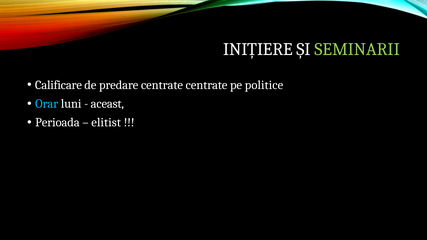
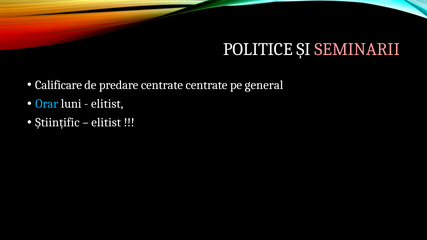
INIȚIERE: INIȚIERE -> POLITICE (258, 49)
SEMINARII colour: light green -> pink (357, 49)
politice: politice -> general (264, 85)
aceast: aceast -> elitist (107, 104)
Perioada: Perioada -> Științific (57, 123)
